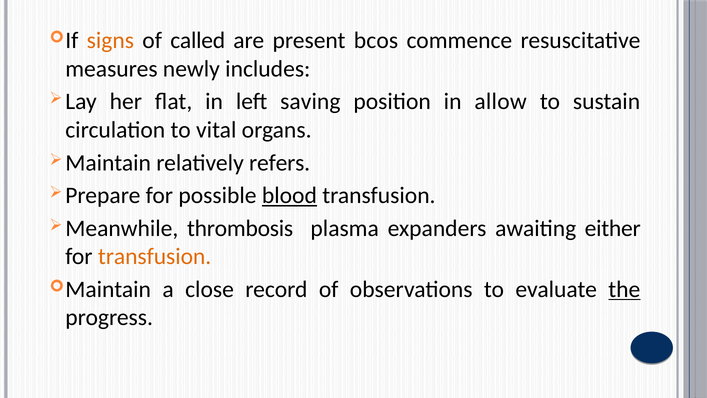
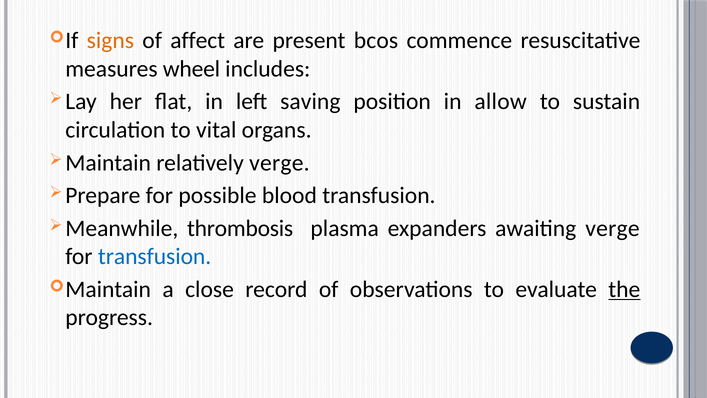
called: called -> affect (198, 41)
newly: newly -> wheel (191, 69)
relatively refers: refers -> verge (279, 163)
blood underline: present -> none (289, 195)
awaiting either: either -> verge (612, 228)
transfusion colour: orange -> blue (155, 256)
